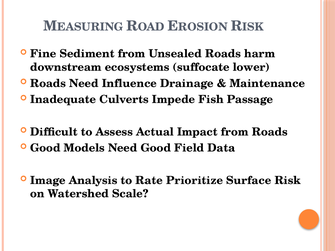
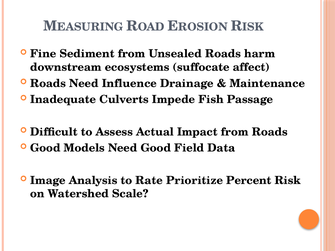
lower: lower -> affect (251, 67)
Surface: Surface -> Percent (249, 181)
